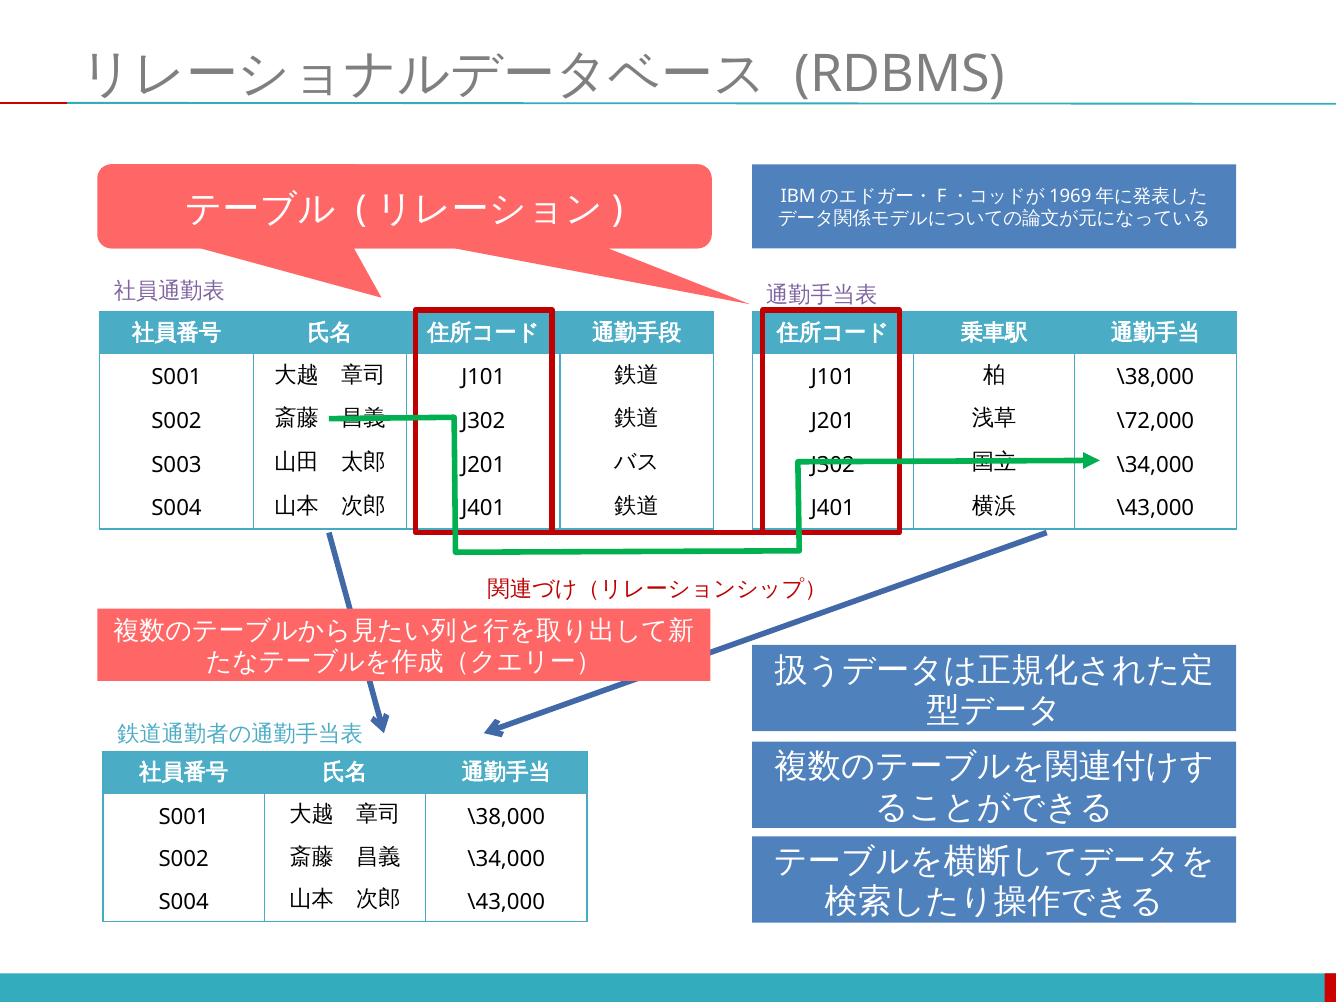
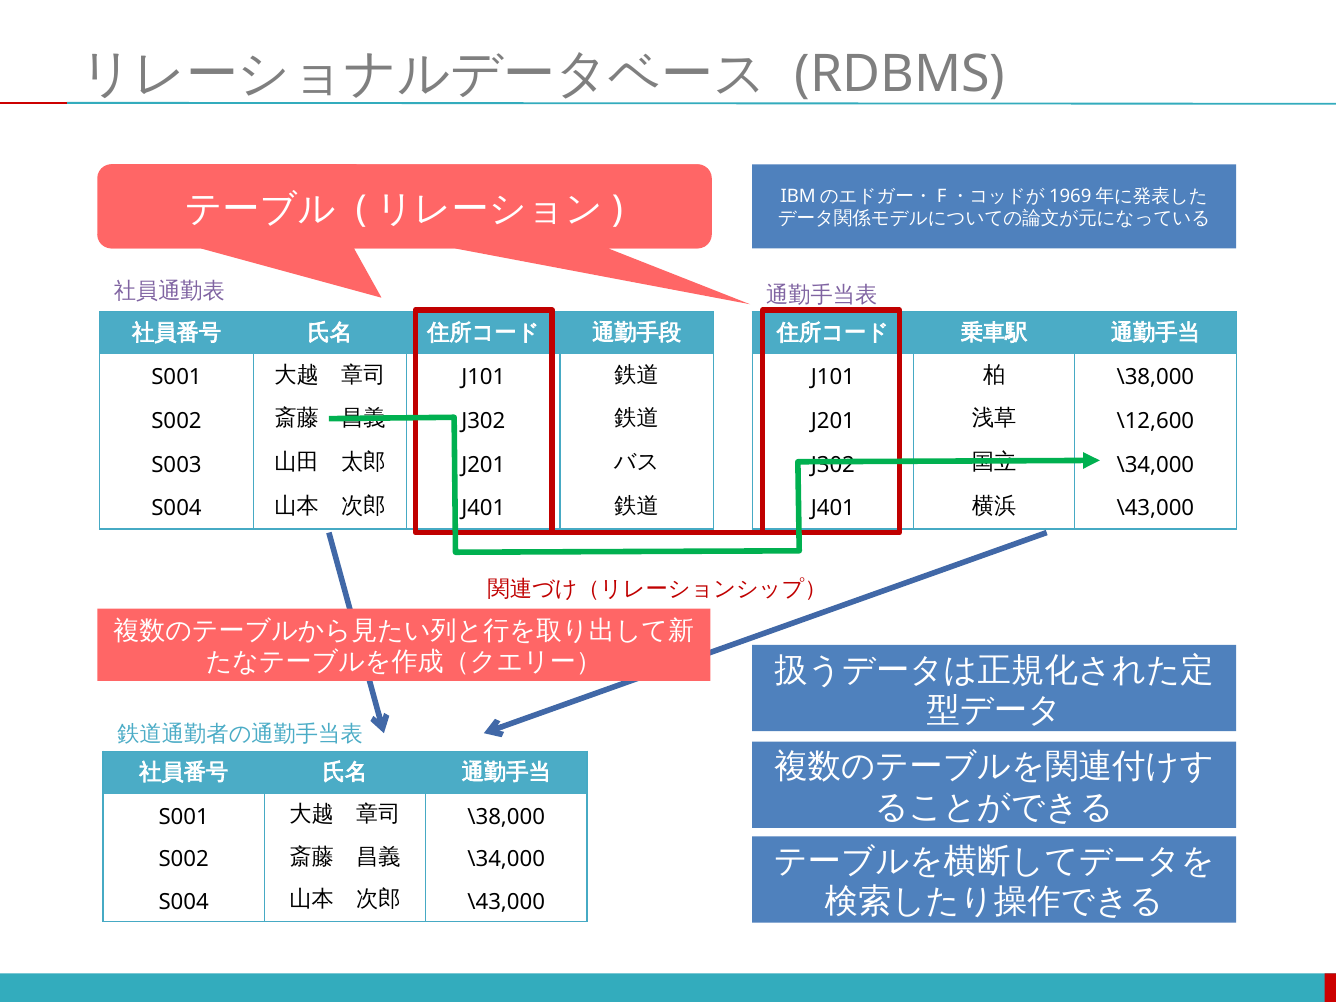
\72,000: \72,000 -> \12,600 (1155, 421)
